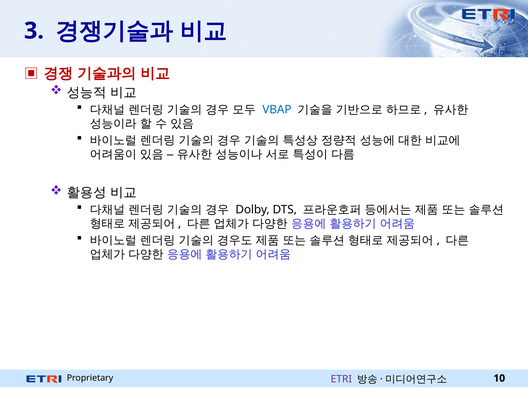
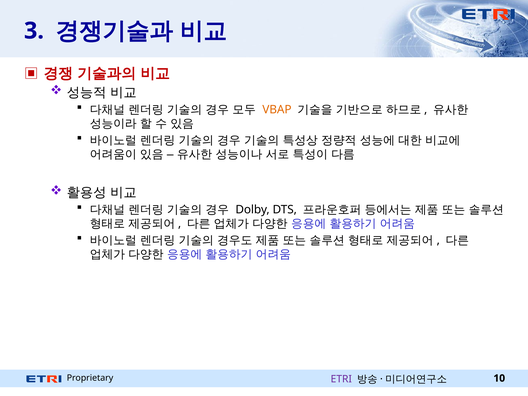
VBAP colour: blue -> orange (277, 110)
